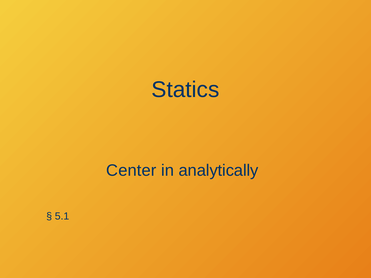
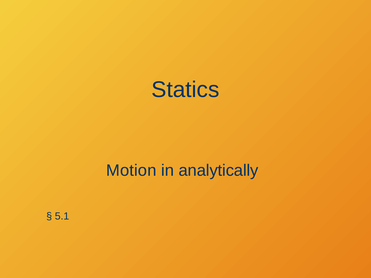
Center: Center -> Motion (131, 171)
